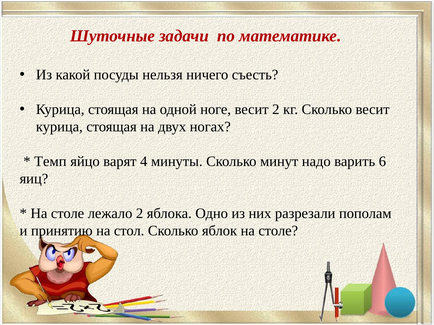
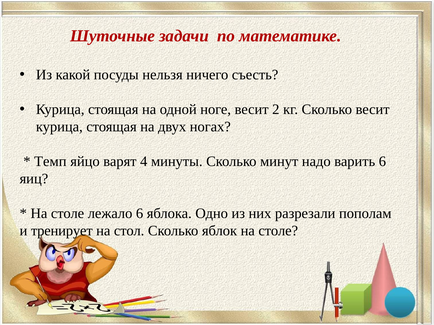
лежало 2: 2 -> 6 (140, 214)
принятию: принятию -> тренирует (62, 231)
